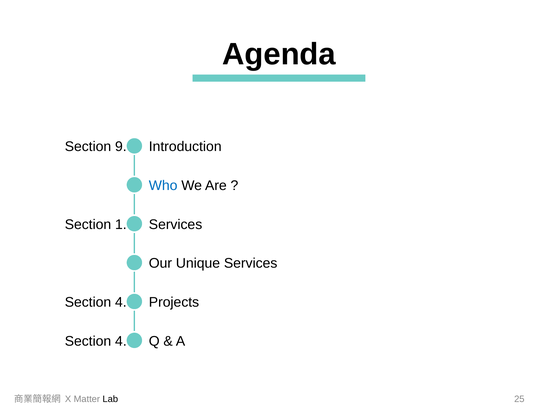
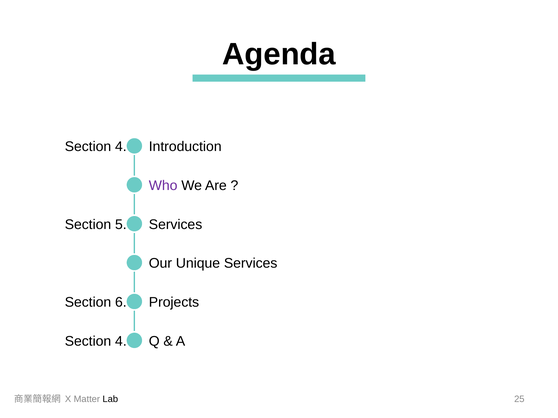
9: 9 -> 4 (121, 147)
Who colour: blue -> purple (163, 186)
1: 1 -> 5 (121, 225)
4: 4 -> 6 (121, 303)
